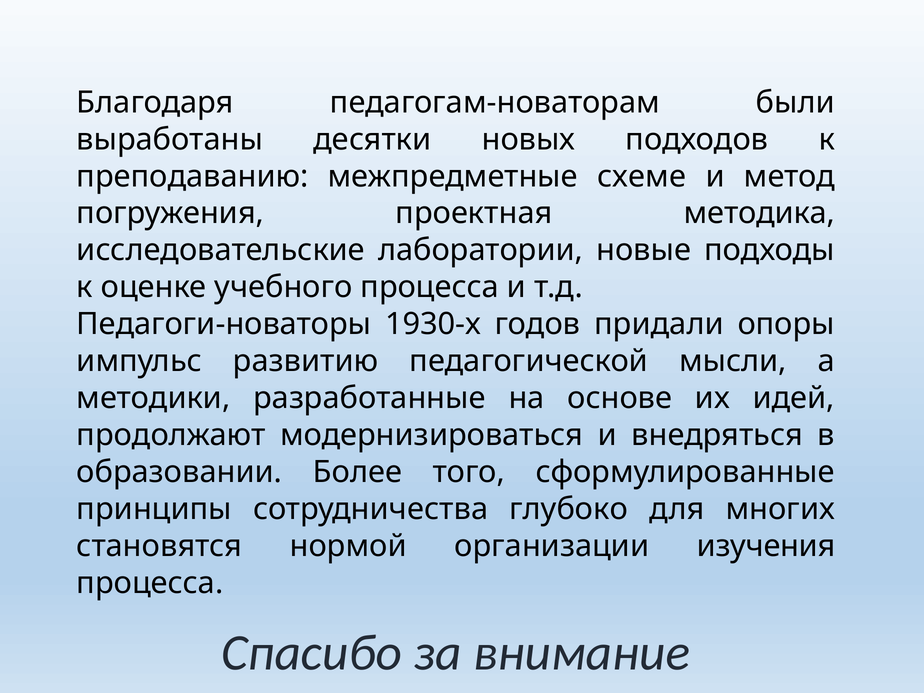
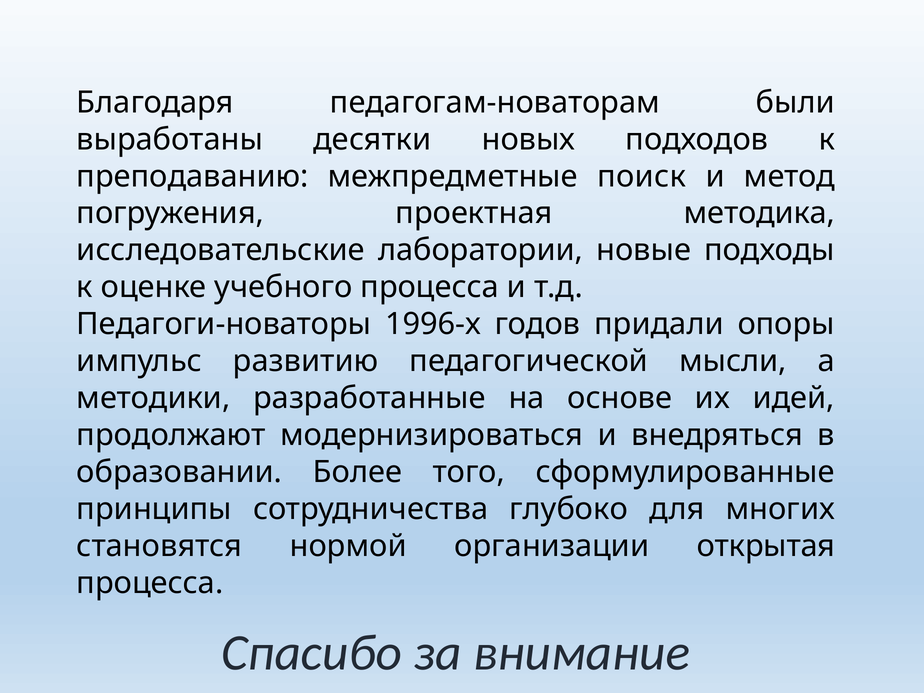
схеме: схеме -> поиск (642, 176)
1930-х: 1930-х -> 1996-х (433, 324)
изучения: изучения -> открытая (766, 546)
